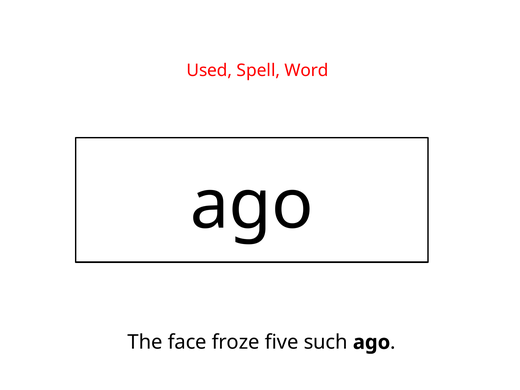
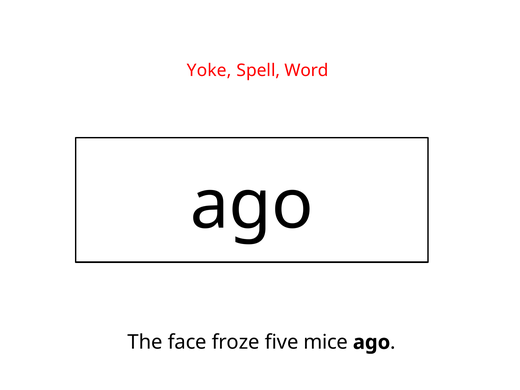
Used: Used -> Yoke (209, 70)
such: such -> mice (326, 342)
